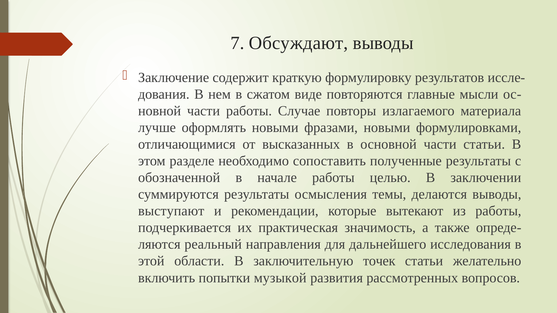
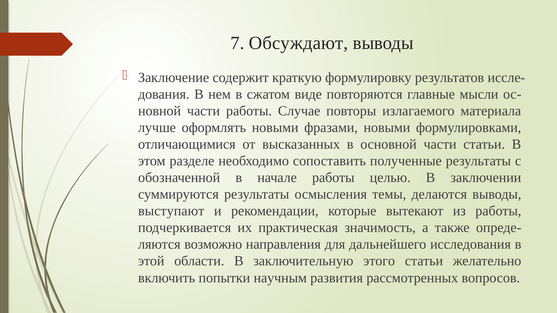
реальный: реальный -> возможно (213, 245)
точек: точек -> этого (379, 261)
музыкой: музыкой -> научным (280, 278)
